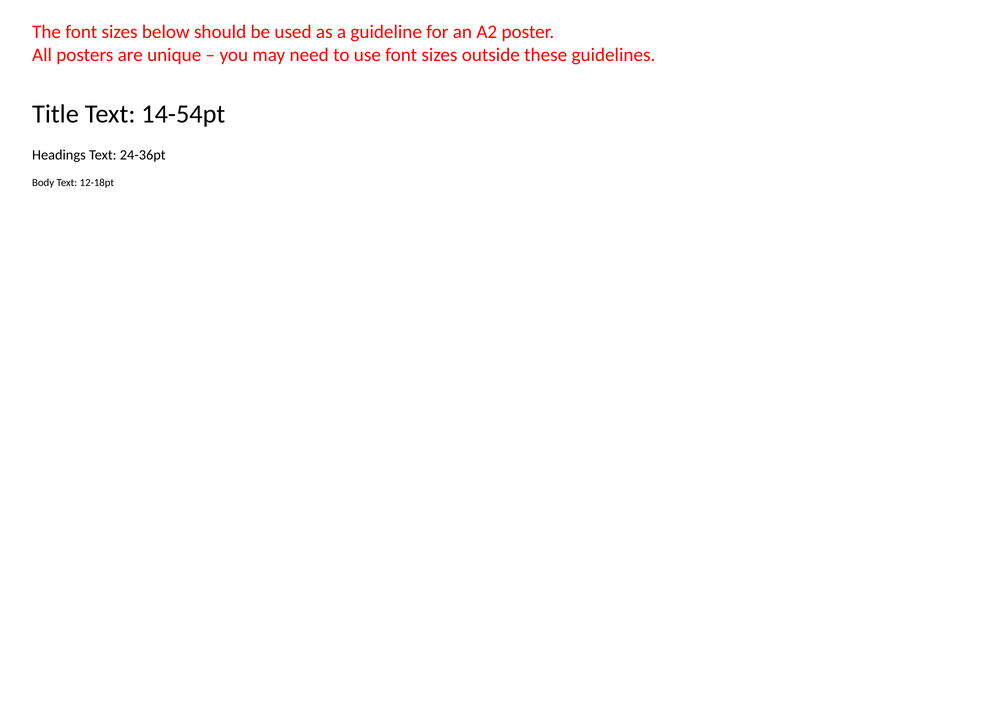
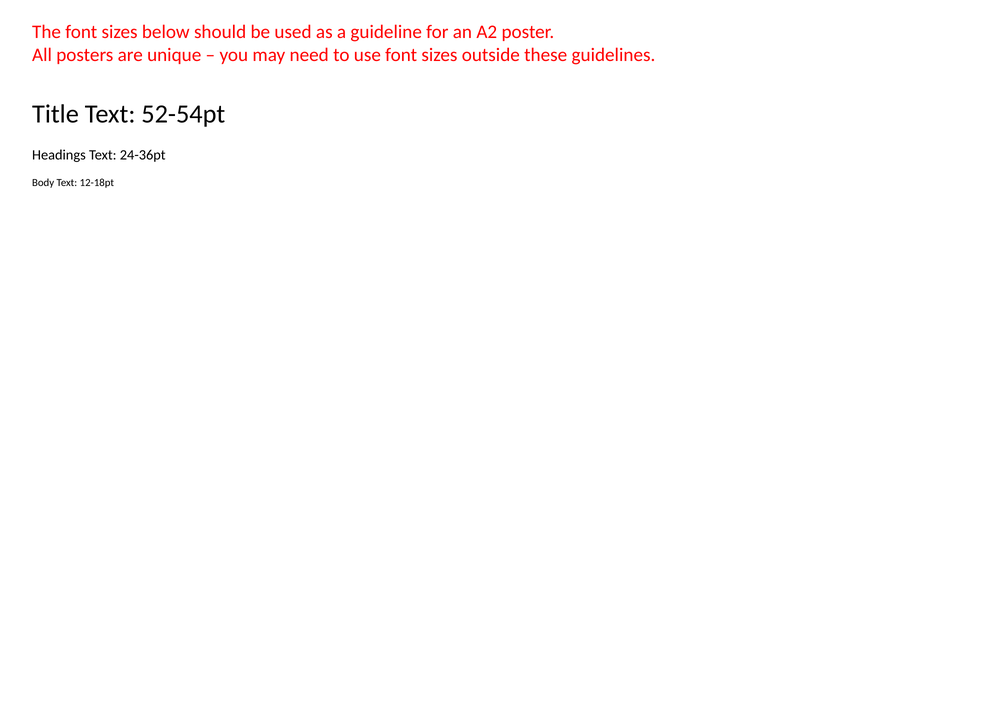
14-54pt: 14-54pt -> 52-54pt (183, 114)
